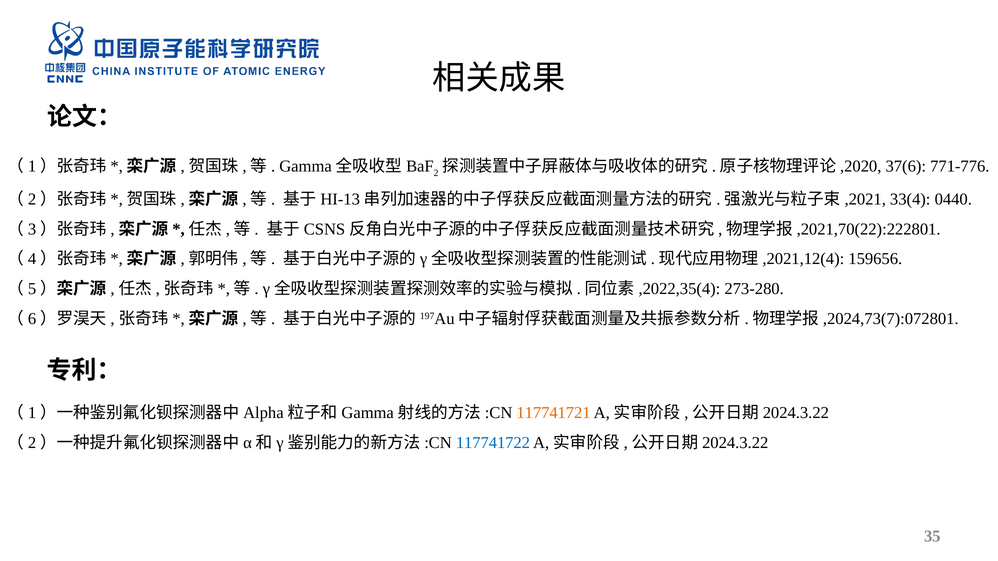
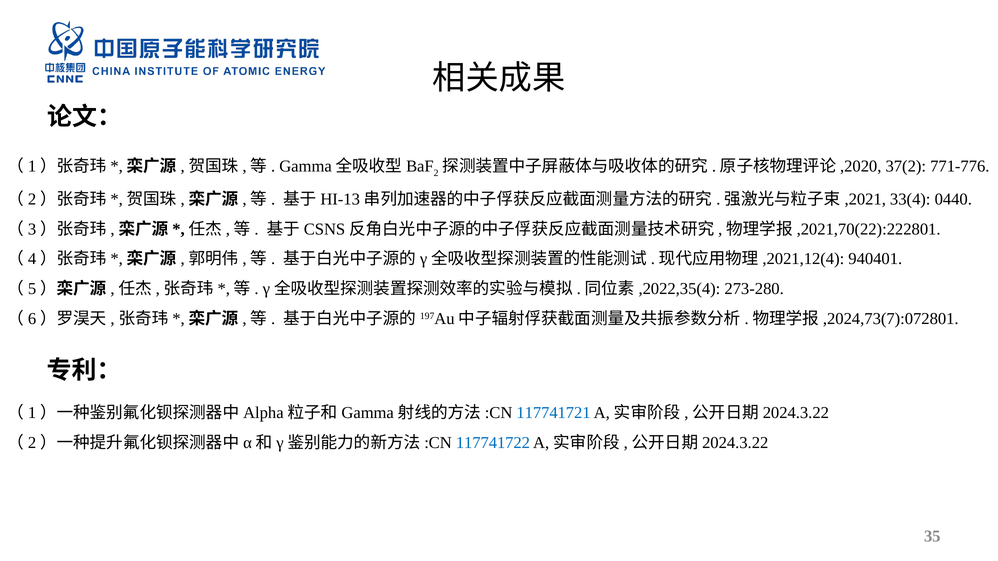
37(6: 37(6 -> 37(2 (906, 167)
159656: 159656 -> 940401 (875, 259)
117741721 colour: orange -> blue (554, 413)
